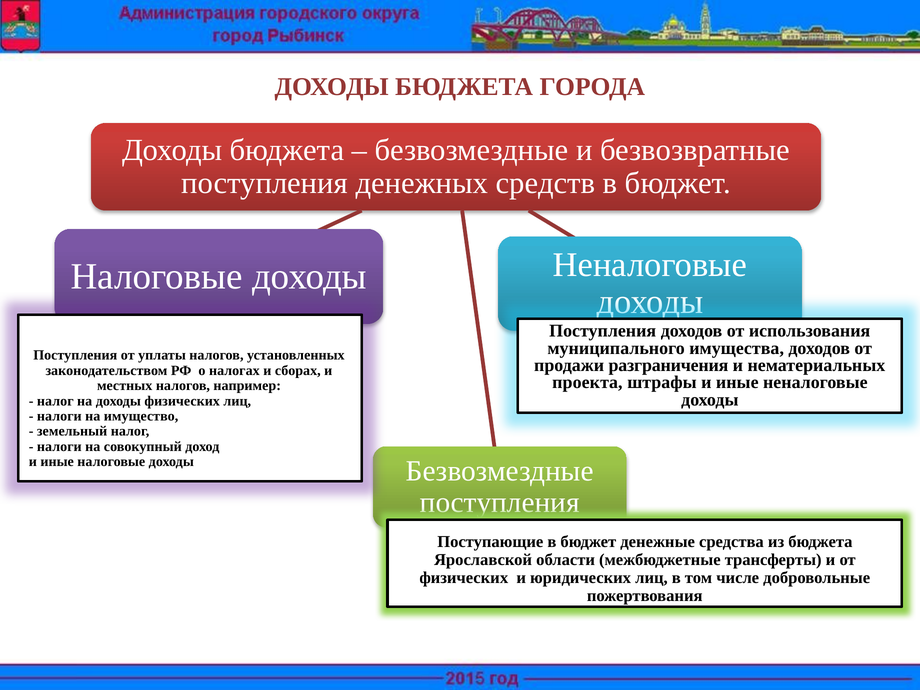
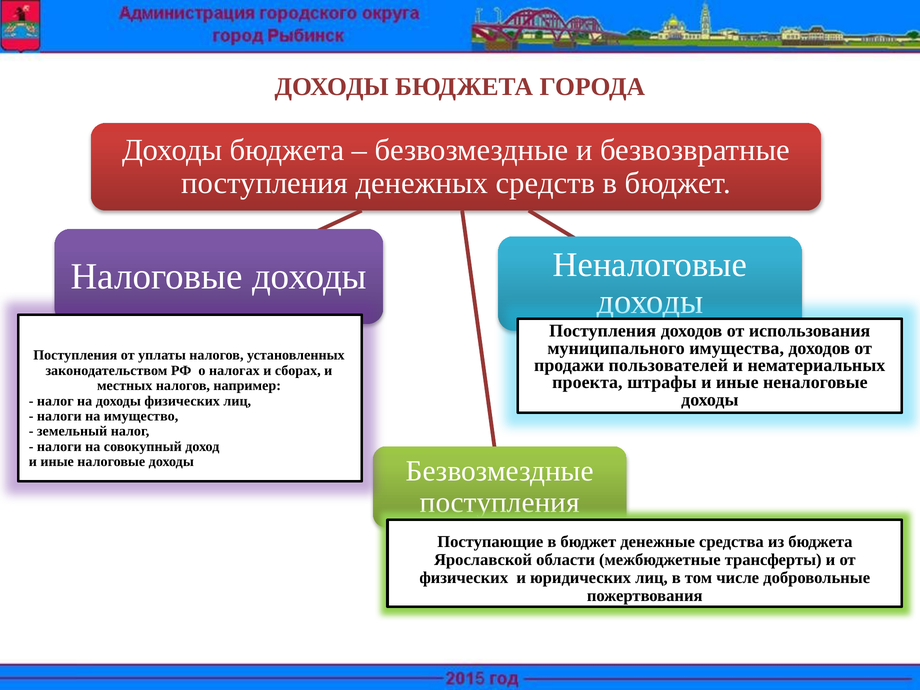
разграничения: разграничения -> пользователей (668, 365)
